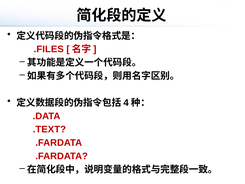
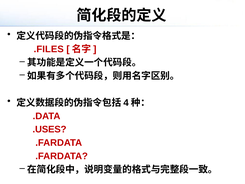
.TEXT: .TEXT -> .USES (49, 129)
